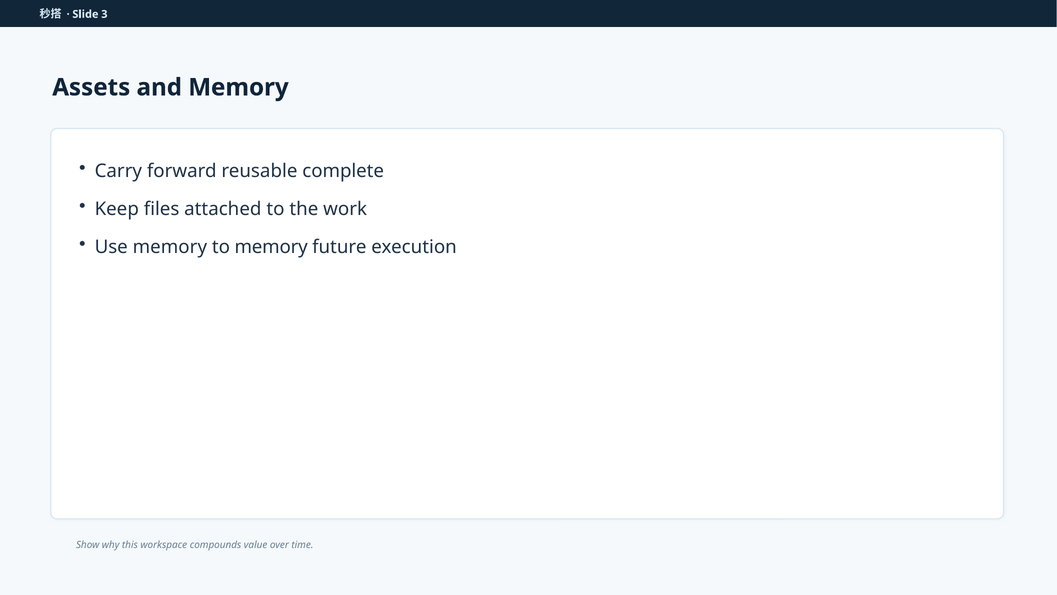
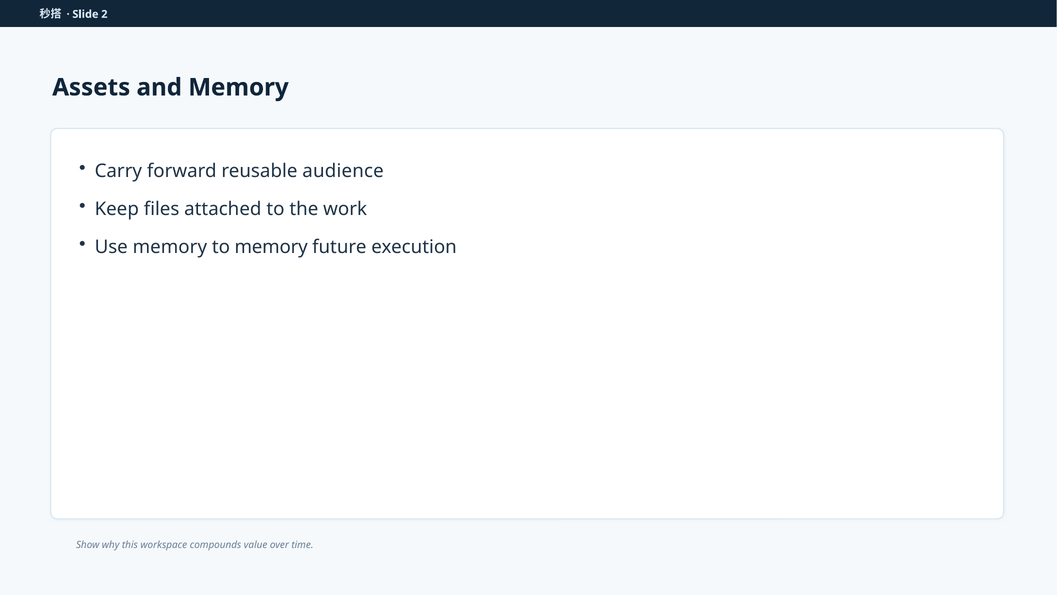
3: 3 -> 2 (104, 14)
complete: complete -> audience (343, 171)
